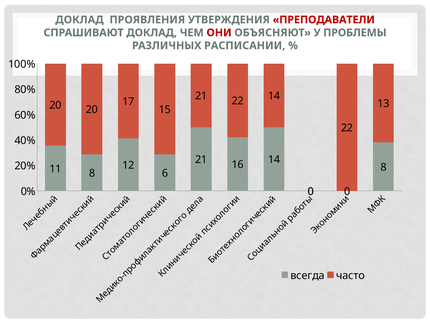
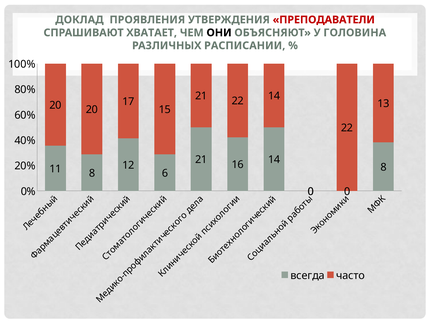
СПРАШИВАЮТ ДОКЛАД: ДОКЛАД -> ХВАТАЕТ (152, 33)
ОНИ colour: red -> black (219, 33)
ПРОБЛЕМЫ: ПРОБЛЕМЫ -> ГОЛОВИНА (355, 33)
